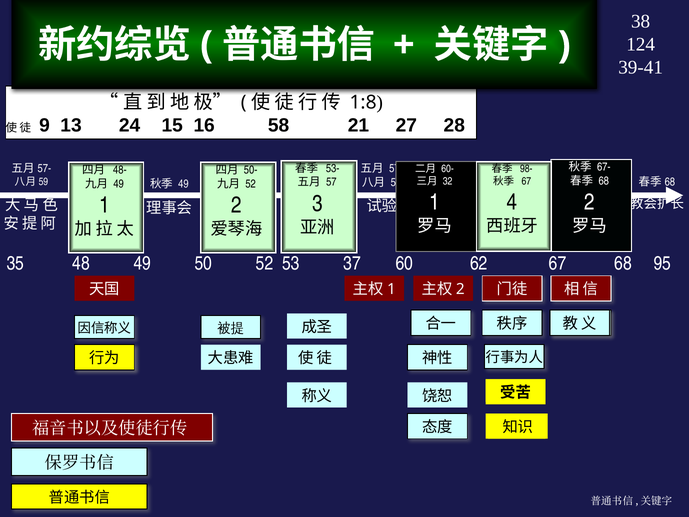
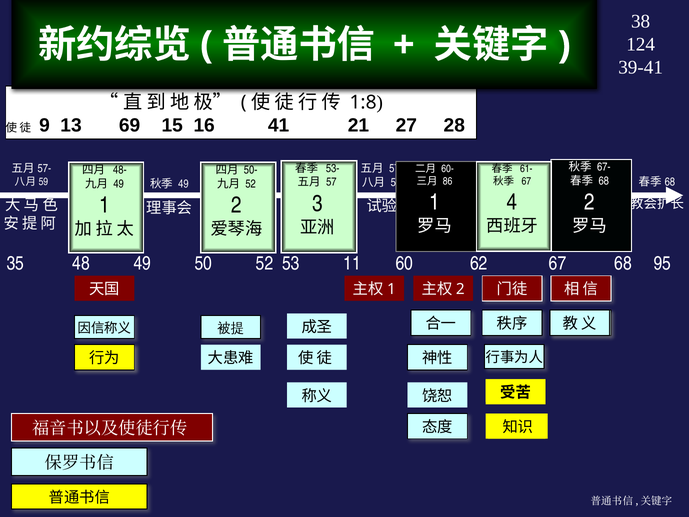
24: 24 -> 69 (130, 125)
58: 58 -> 41 (279, 125)
98-: 98- -> 61- (526, 169)
32: 32 -> 86 (448, 181)
37: 37 -> 11 (352, 263)
